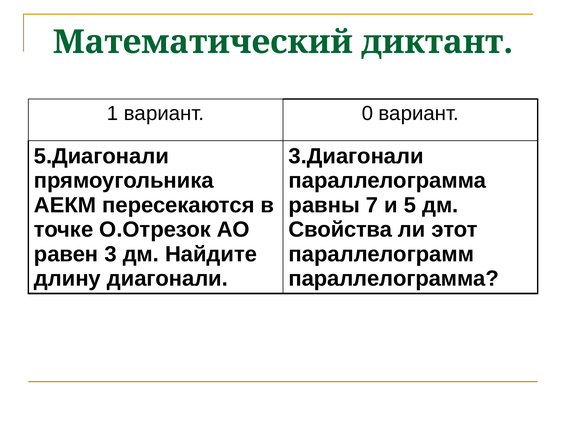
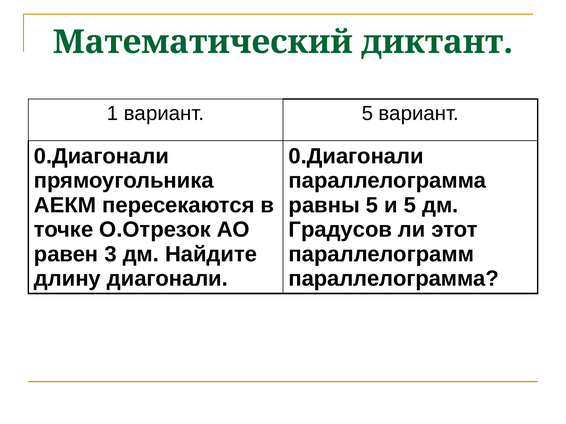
вариант 0: 0 -> 5 (367, 114)
5.Диагонали: 5.Диагонали -> 0.Диагонали (101, 156)
3.Диагонали: 3.Диагонали -> 0.Диагонали (356, 156)
равны 7: 7 -> 5 (372, 205)
Свойства: Свойства -> Градусов (340, 230)
